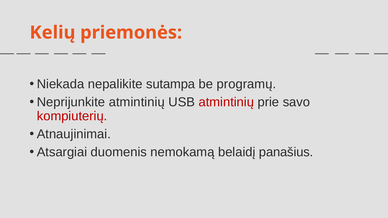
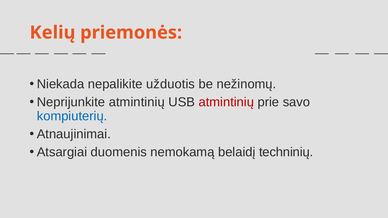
sutampa: sutampa -> užduotis (171, 84)
programų: programų -> nežinomų (246, 84)
kompiuterių colour: red -> blue (72, 116)
panašius: panašius -> techninių (286, 152)
